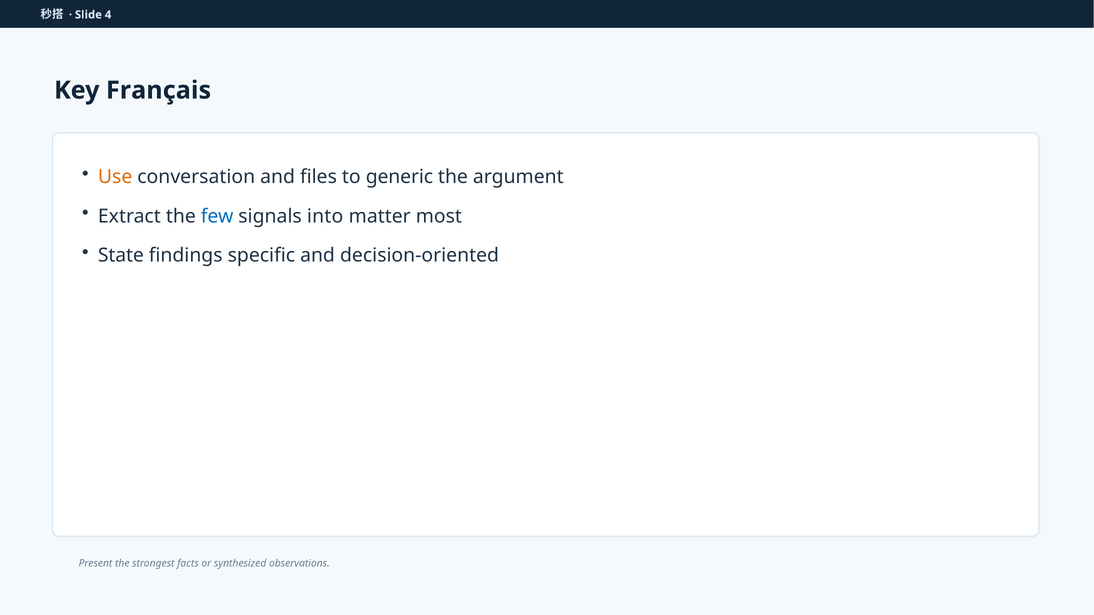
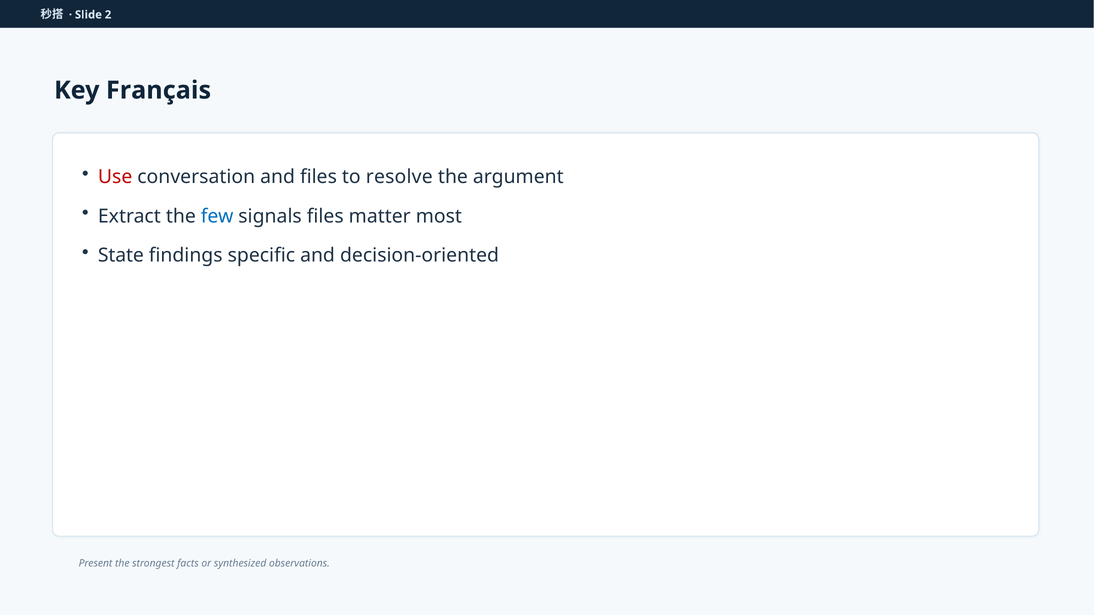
4: 4 -> 2 (108, 15)
Use colour: orange -> red (115, 177)
generic: generic -> resolve (399, 177)
signals into: into -> files (325, 216)
